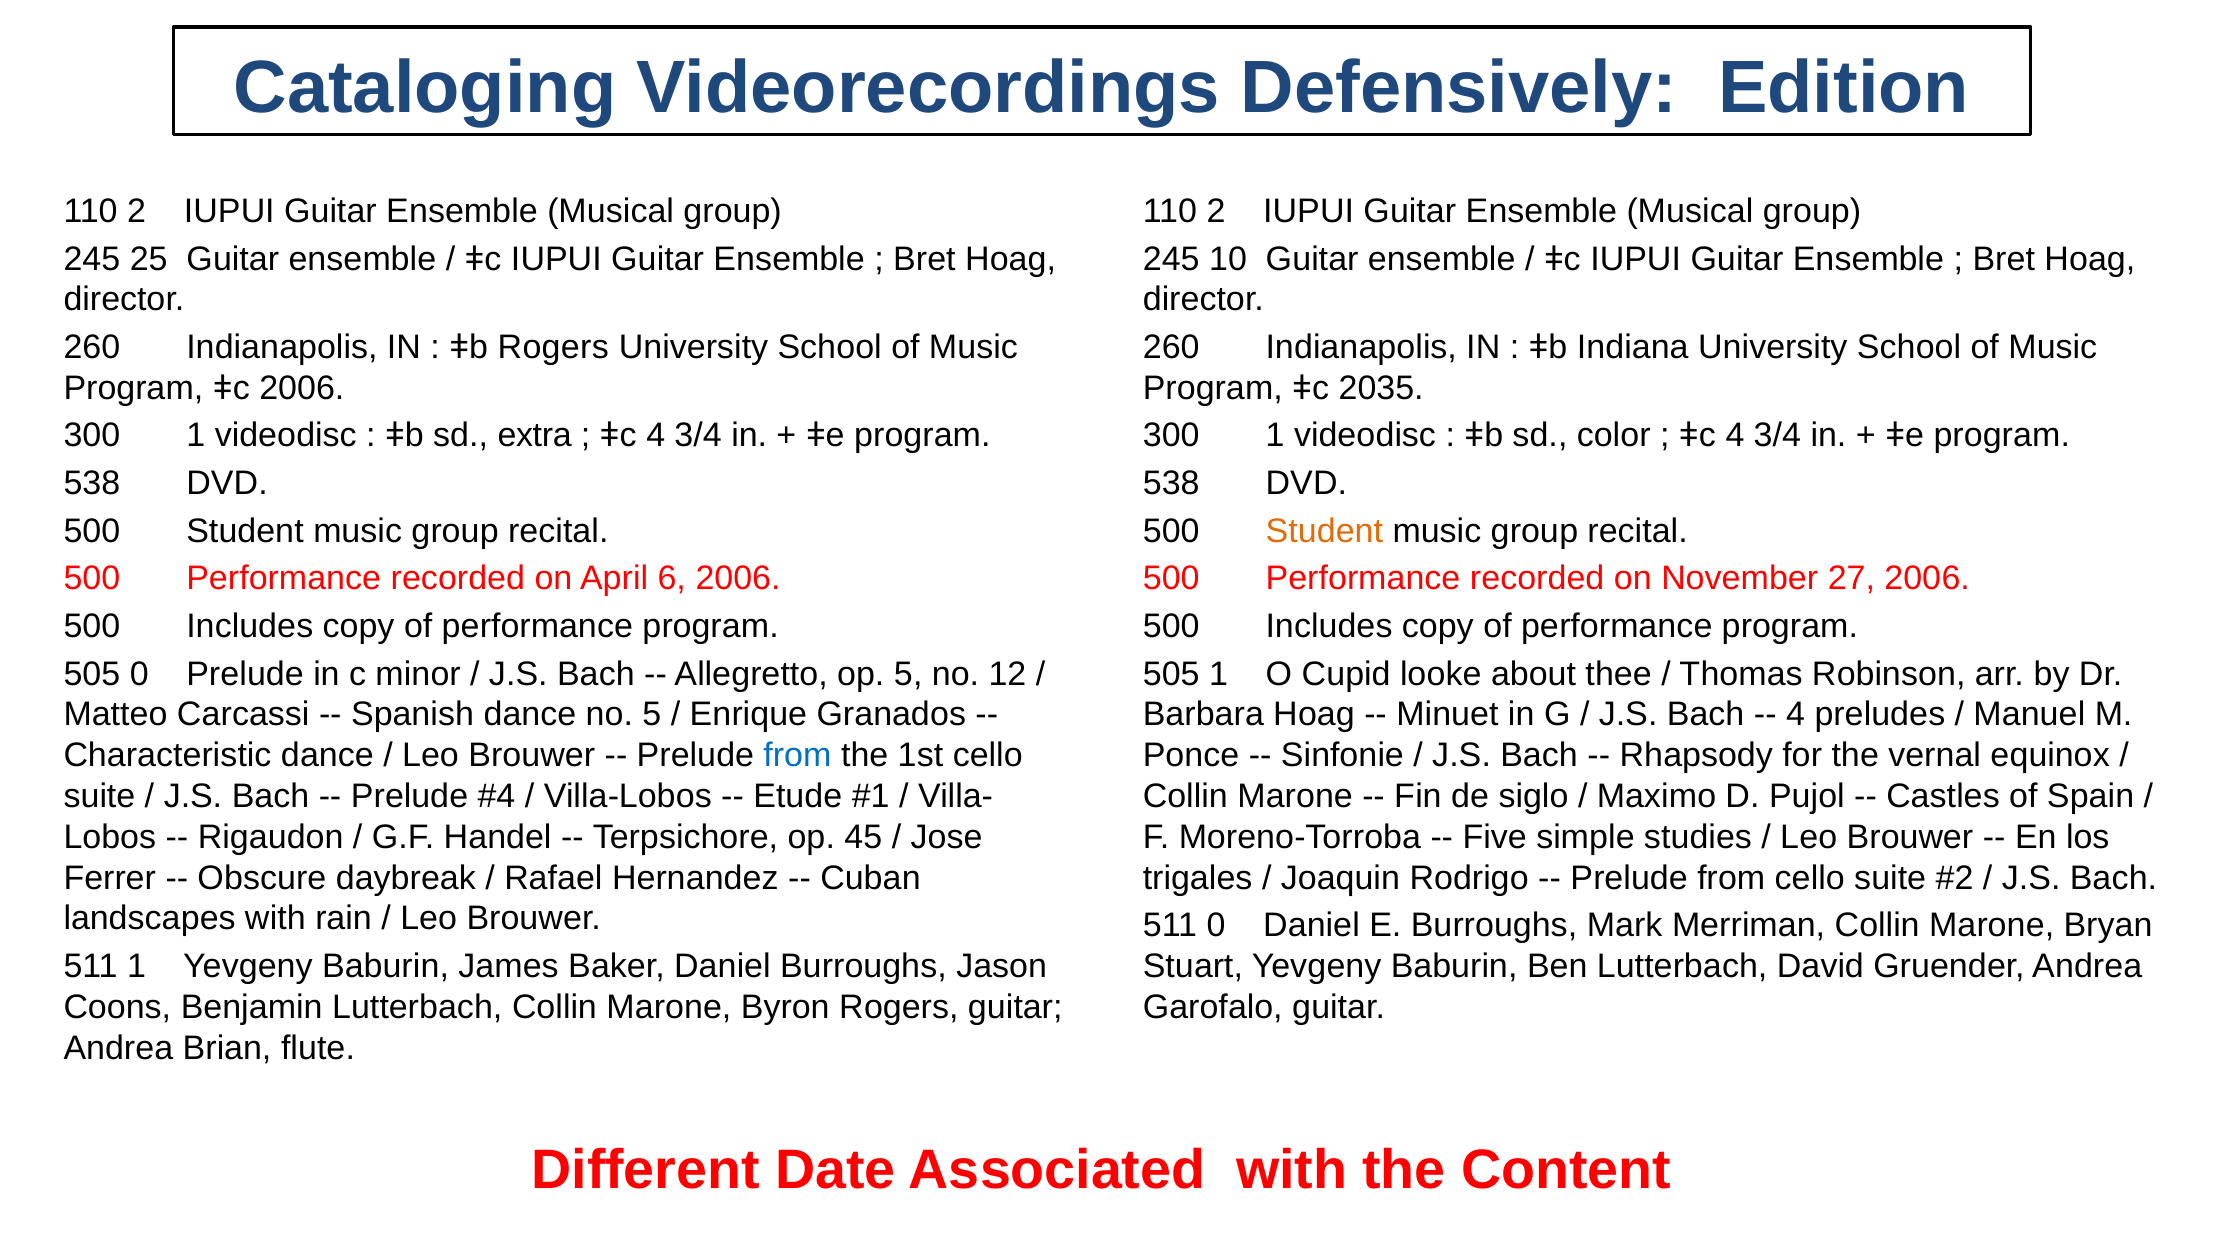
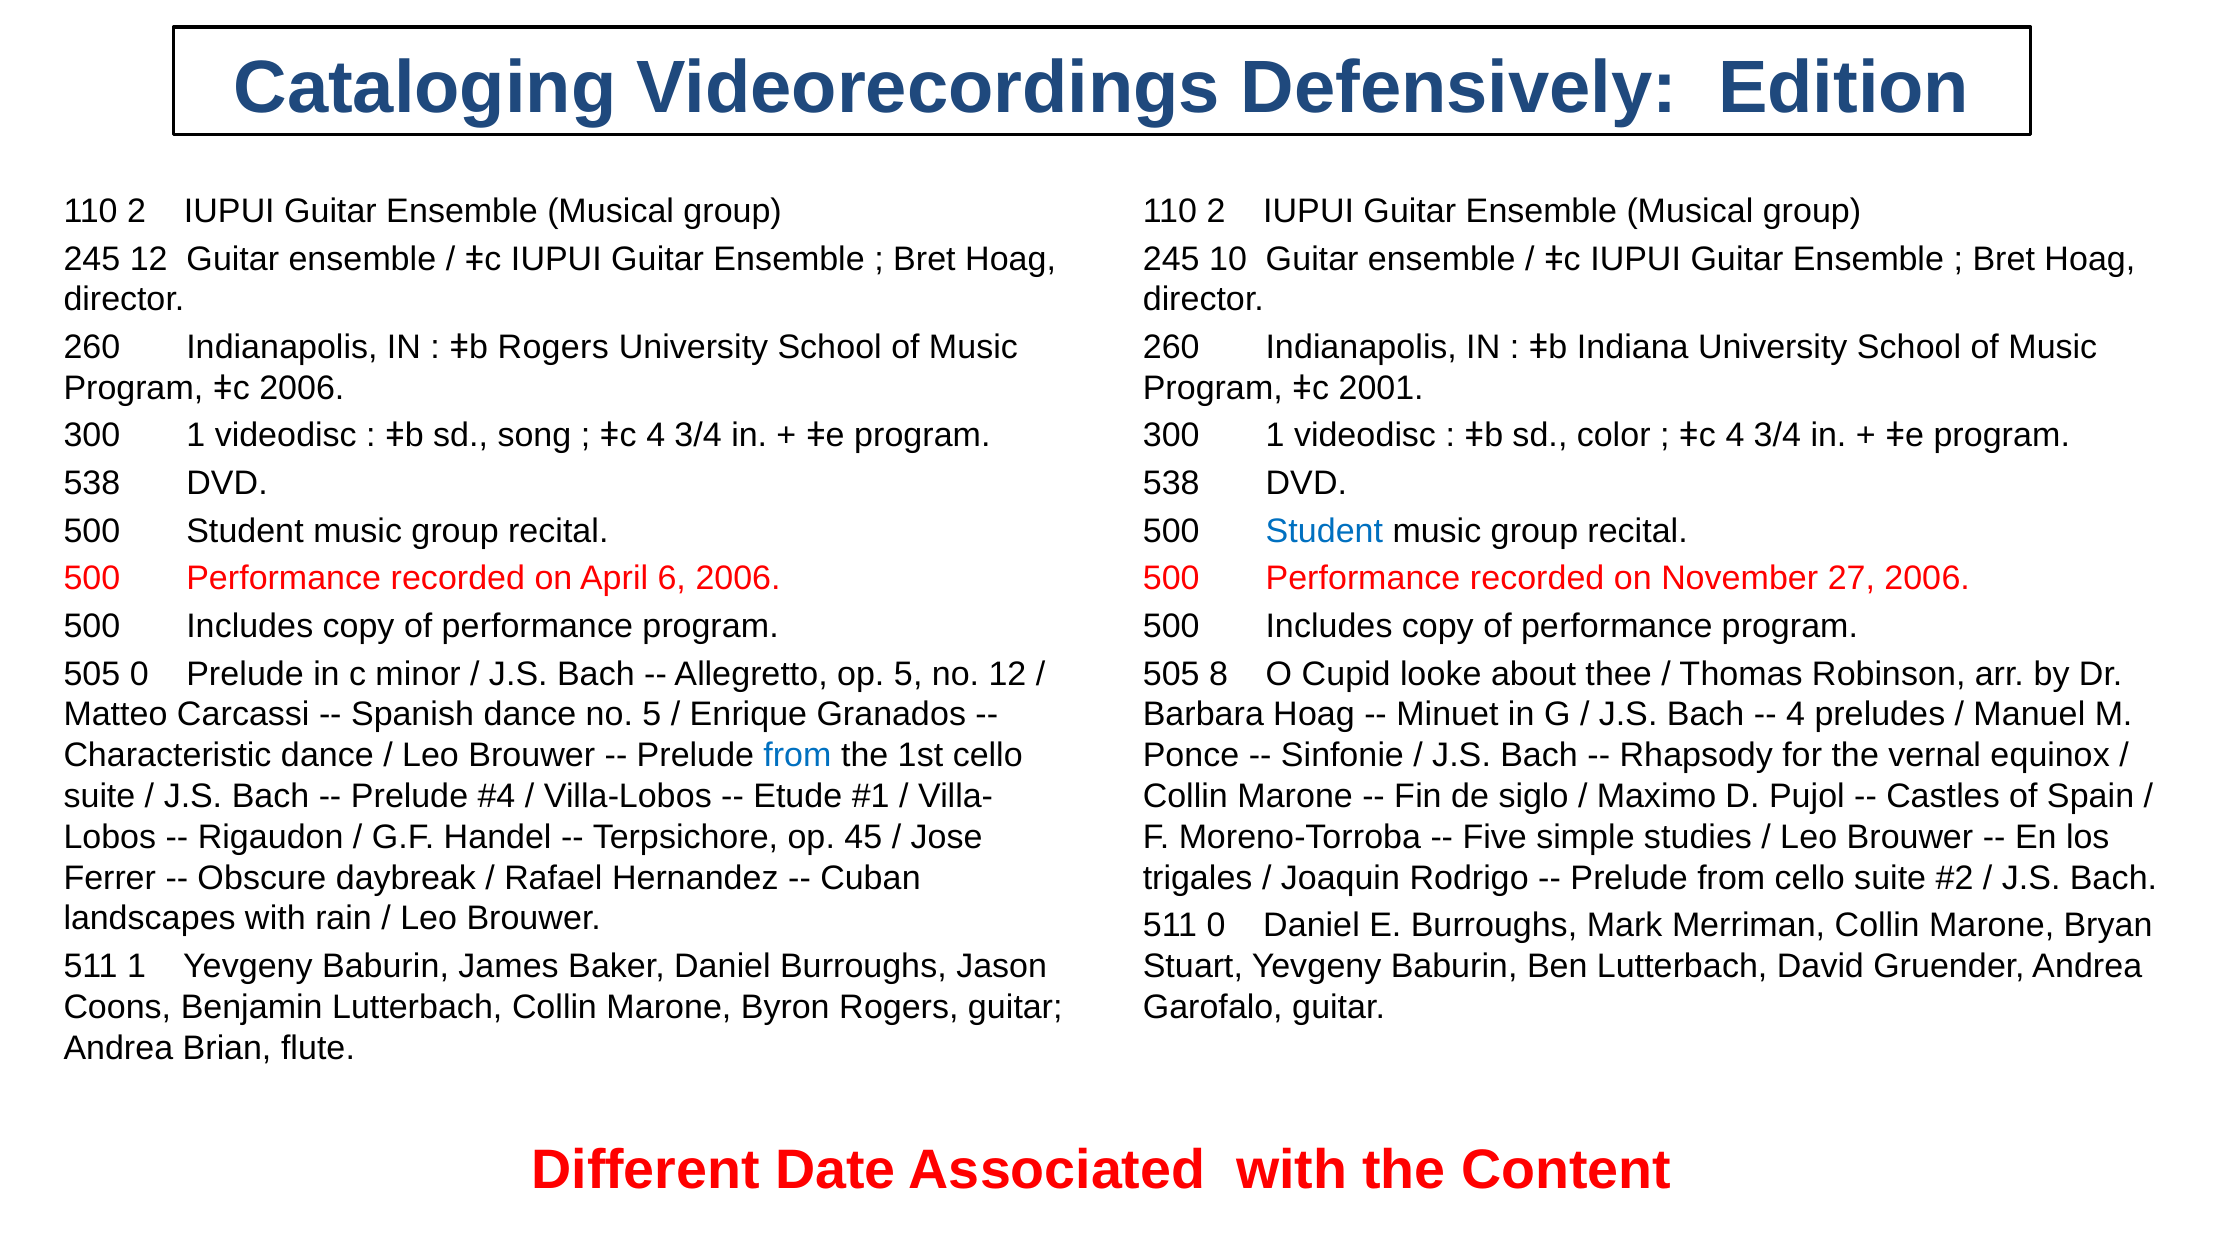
245 25: 25 -> 12 (149, 259)
2035: 2035 -> 2001 (1381, 388)
extra: extra -> song (534, 436)
Student colour: orange -> blue (1324, 531)
505 1: 1 -> 8 (1219, 674)
